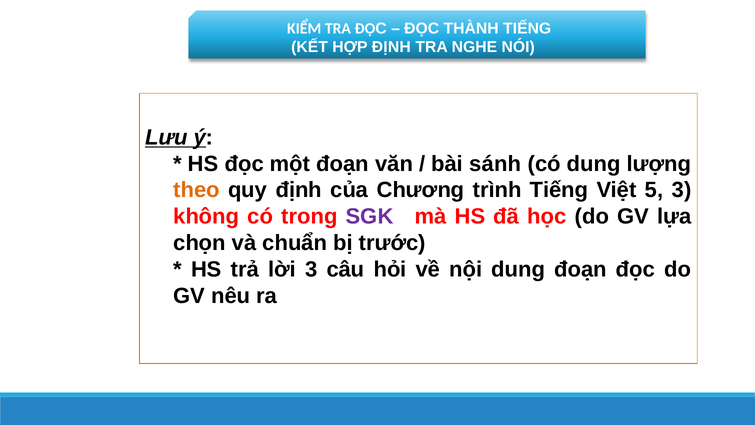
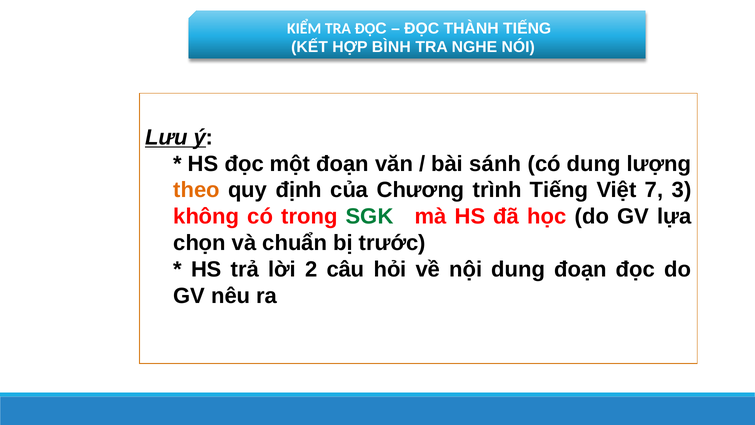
HỢP ĐỊNH: ĐỊNH -> BÌNH (391, 47)
5: 5 -> 7 (654, 190)
SGK colour: purple -> green (370, 216)
lời 3: 3 -> 2 (311, 269)
